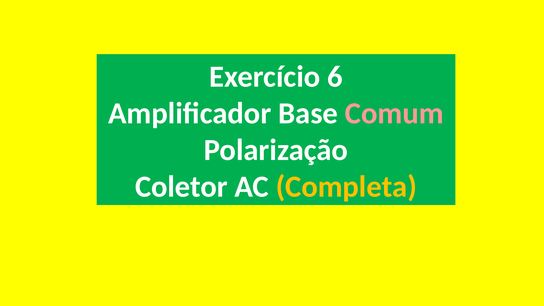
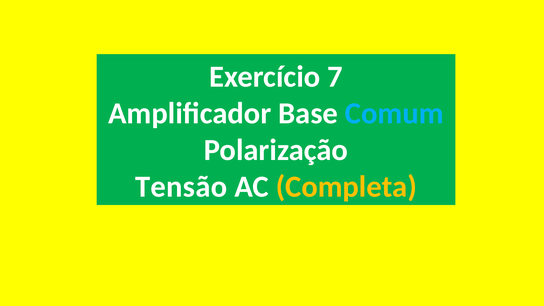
6: 6 -> 7 (335, 77)
Comum colour: pink -> light blue (394, 113)
Coletor: Coletor -> Tensão (181, 187)
